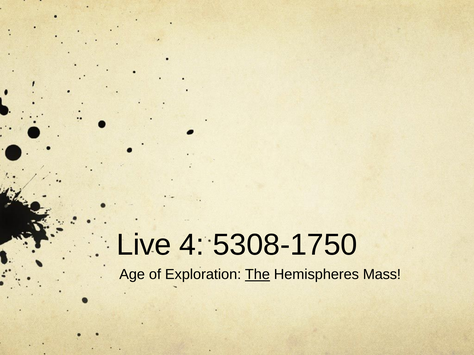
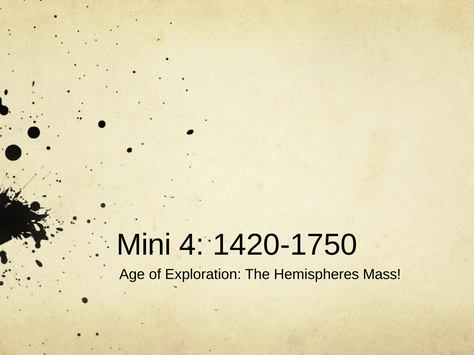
Live: Live -> Mini (144, 245)
5308-1750: 5308-1750 -> 1420-1750 (285, 245)
The underline: present -> none (257, 275)
